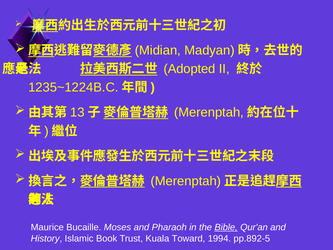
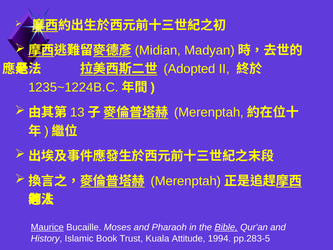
Maurice underline: none -> present (47, 227)
Toward: Toward -> Attitude (189, 238)
pp.892-5: pp.892-5 -> pp.283-5 (252, 238)
